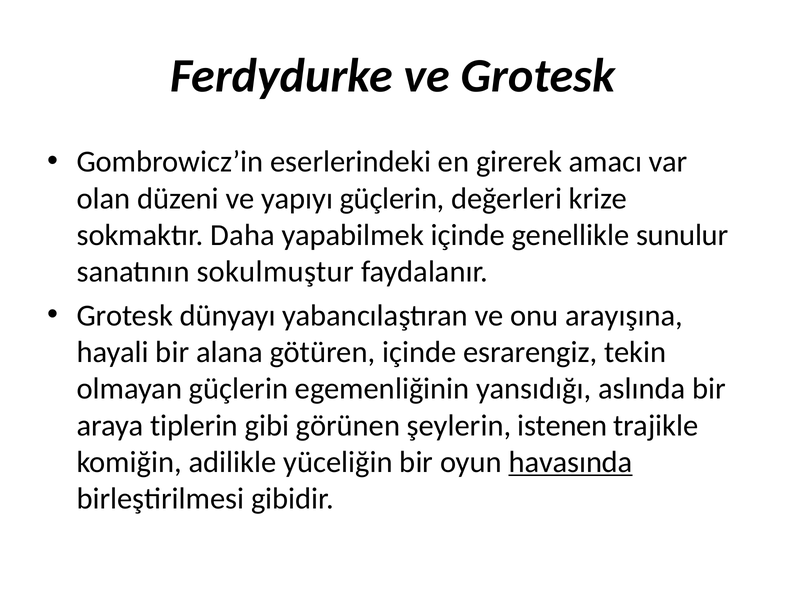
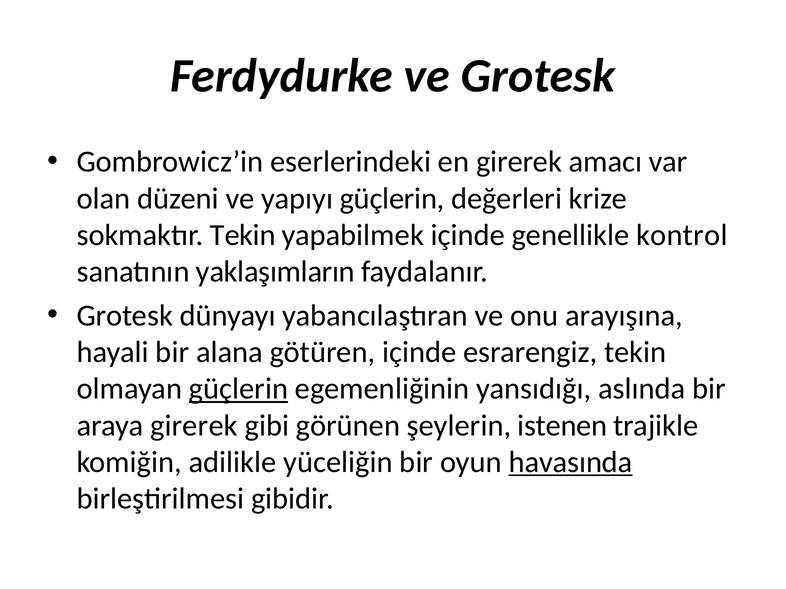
sokmaktır Daha: Daha -> Tekin (243, 235)
sunulur: sunulur -> kontrol (682, 235)
sokulmuştur: sokulmuştur -> yaklaşımların (275, 272)
güçlerin underline: none -> present (239, 389)
araya tiplerin: tiplerin -> girerek (194, 426)
